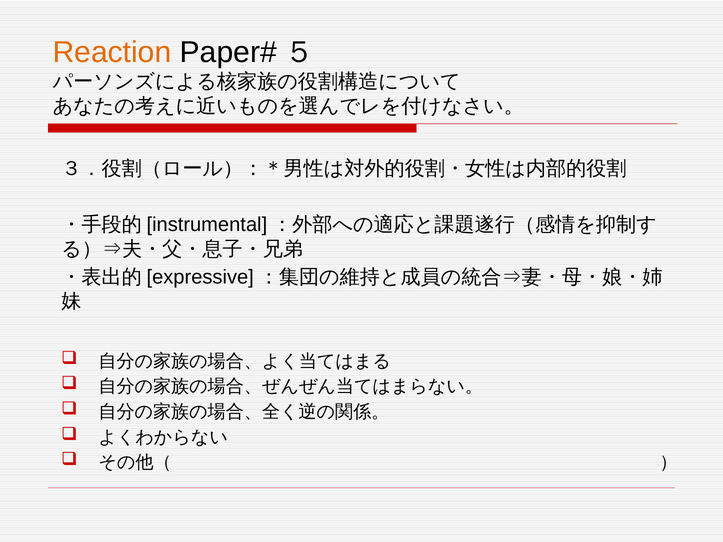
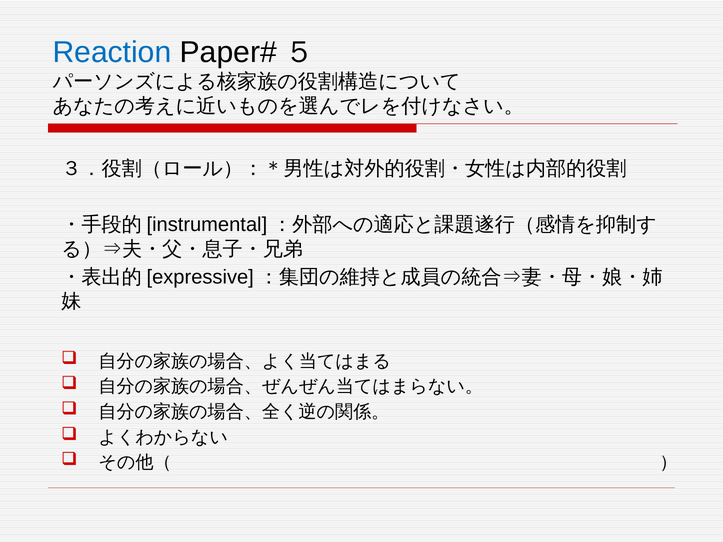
Reaction colour: orange -> blue (112, 52)
